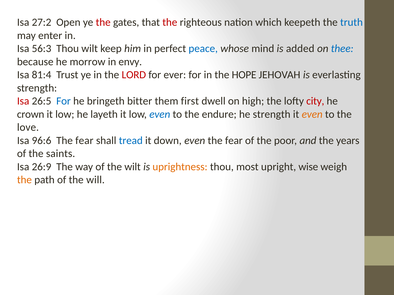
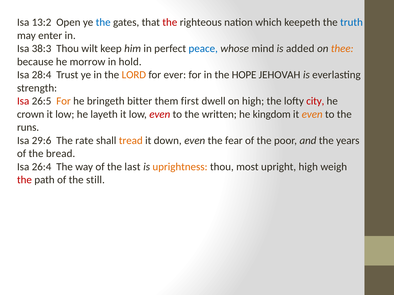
27:2: 27:2 -> 13:2 (42, 22)
the colour: red -> blue (103, 22)
56:3: 56:3 -> 38:3 (42, 49)
thee colour: blue -> orange (342, 49)
envy: envy -> hold (130, 62)
81:4: 81:4 -> 28:4 (42, 75)
LORD colour: red -> orange (134, 75)
For colour: blue -> orange (64, 101)
even colour: blue -> red (160, 114)
endure: endure -> written (219, 114)
he strength: strength -> kingdom (272, 114)
love: love -> runs (28, 128)
96:6: 96:6 -> 29:6 (42, 141)
fear: fear -> rate (84, 141)
tread colour: blue -> orange (131, 141)
saints: saints -> bread (61, 154)
26:9: 26:9 -> 26:4 (42, 167)
the wilt: wilt -> last (132, 167)
upright wise: wise -> high (308, 167)
the colour: orange -> red (24, 180)
will: will -> still (95, 180)
